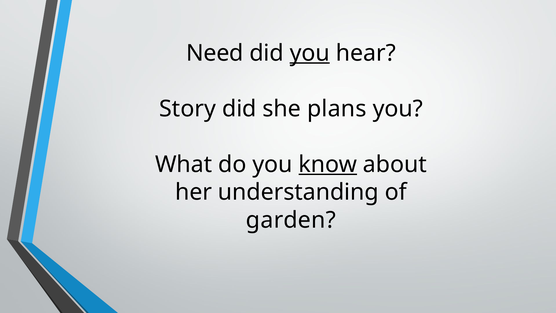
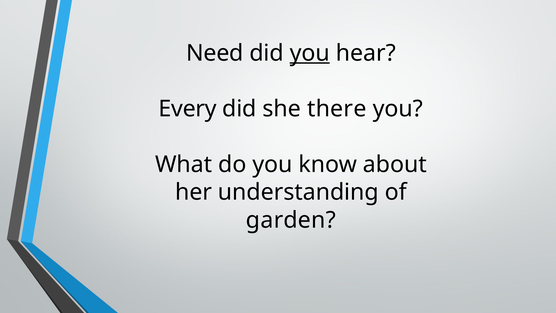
Story: Story -> Every (188, 109)
plans: plans -> there (337, 109)
know underline: present -> none (328, 164)
